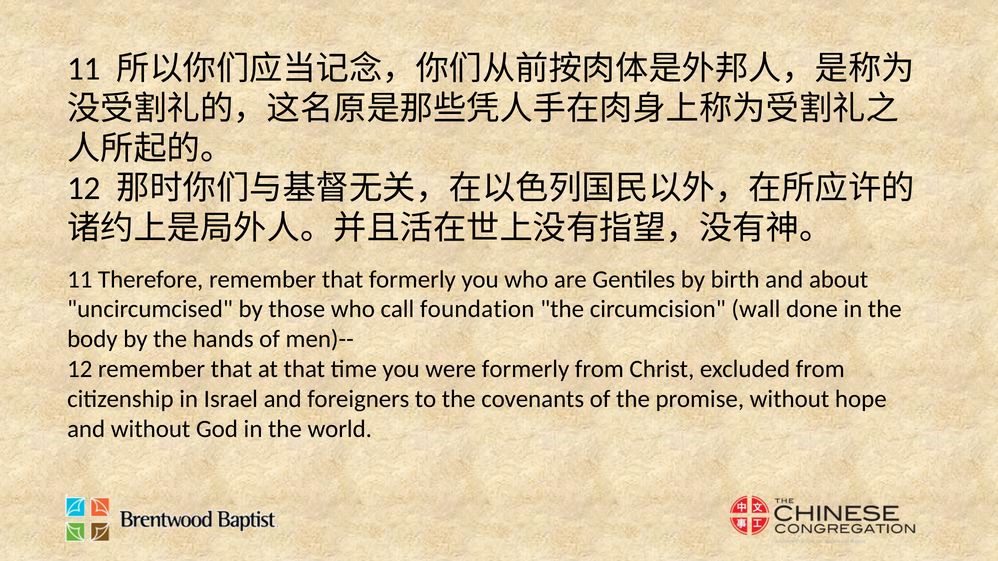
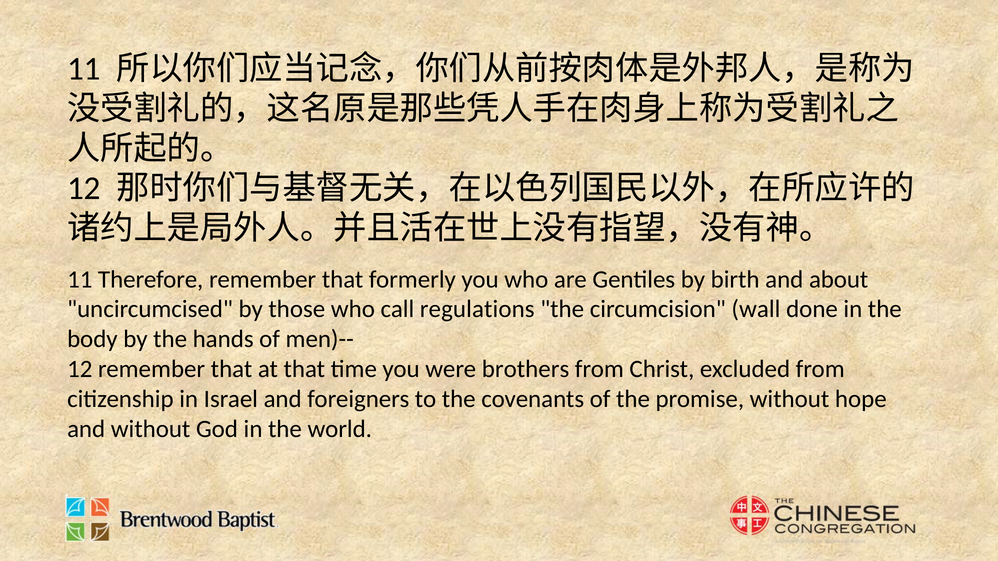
foundation: foundation -> regulations (477, 309)
were formerly: formerly -> brothers (526, 369)
